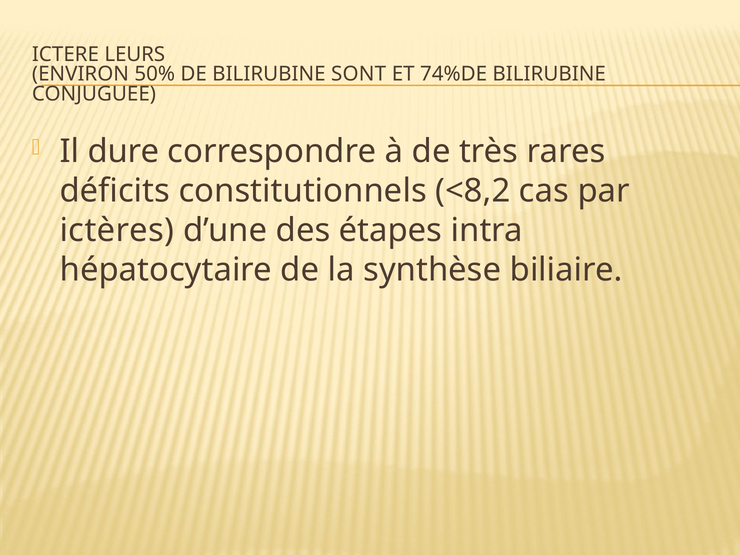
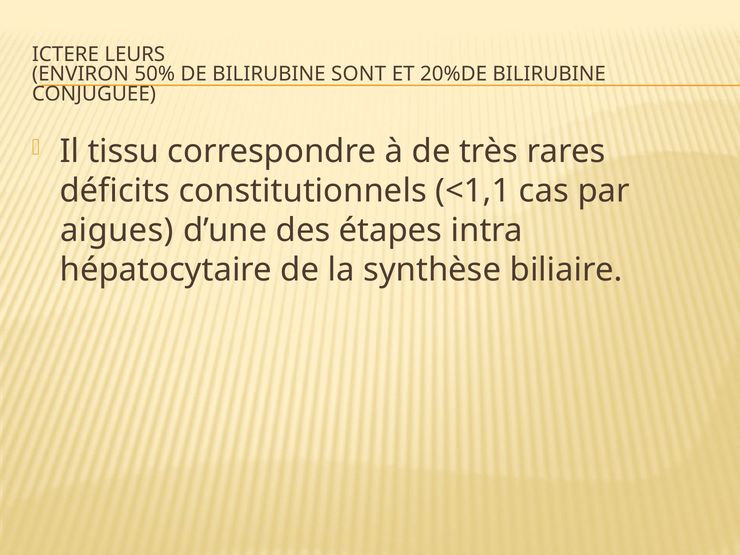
74%DE: 74%DE -> 20%DE (454, 74)
dure: dure -> tissu (123, 151)
<8,2: <8,2 -> <1,1 (473, 191)
ictères: ictères -> aigues (117, 230)
